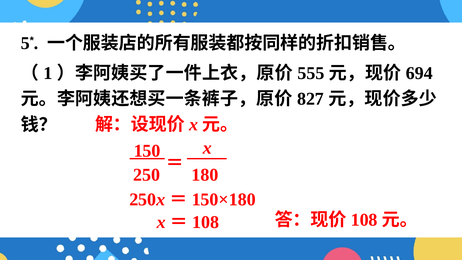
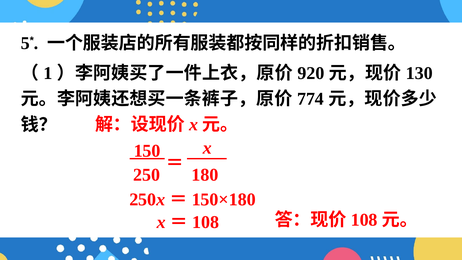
555: 555 -> 920 (311, 73)
694: 694 -> 130 (419, 73)
827: 827 -> 774 (311, 99)
